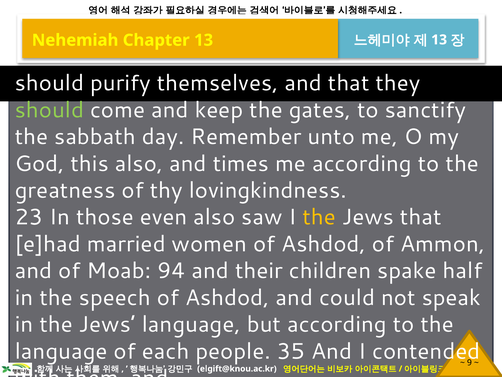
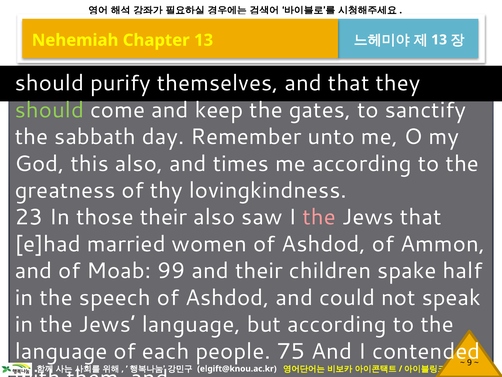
those even: even -> their (164, 217)
the colour: yellow -> pink (319, 217)
94: 94 -> 99 (171, 271)
35: 35 -> 75 (291, 351)
